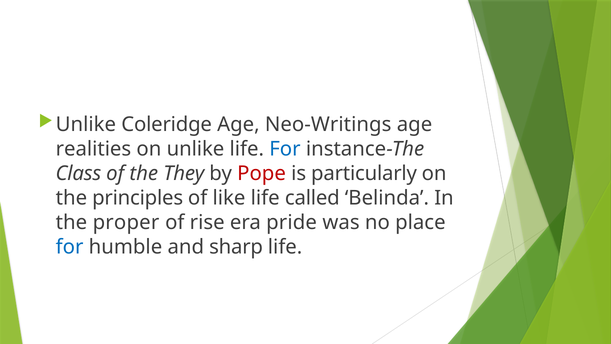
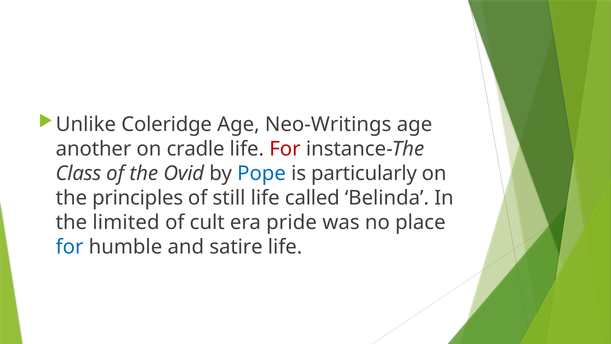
realities: realities -> another (94, 149)
on unlike: unlike -> cradle (196, 149)
For colour: blue -> red (285, 149)
They: They -> Ovid (184, 173)
Pope colour: red -> blue (262, 173)
like: like -> still (229, 198)
proper: proper -> limited (126, 222)
rise: rise -> cult (207, 222)
sharp: sharp -> satire (236, 247)
